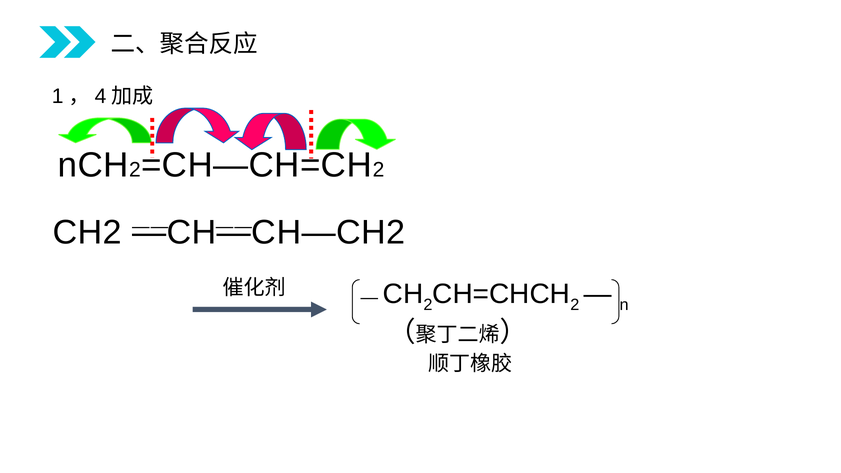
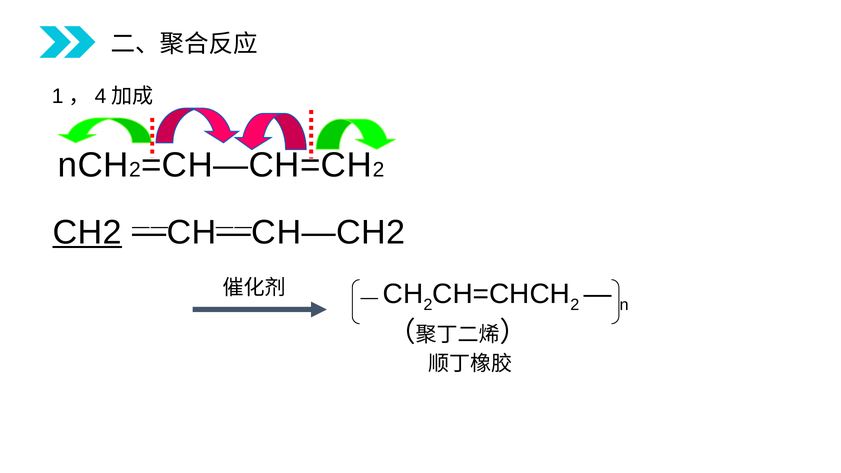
CH2 underline: none -> present (87, 232)
